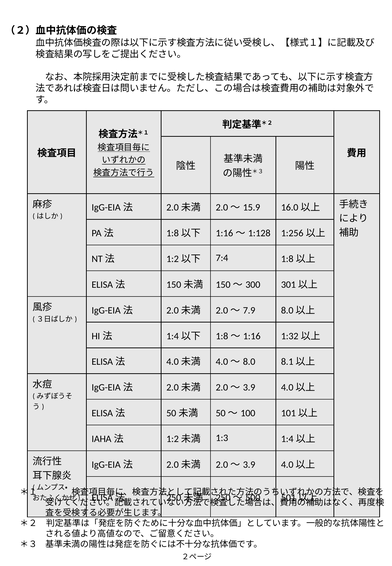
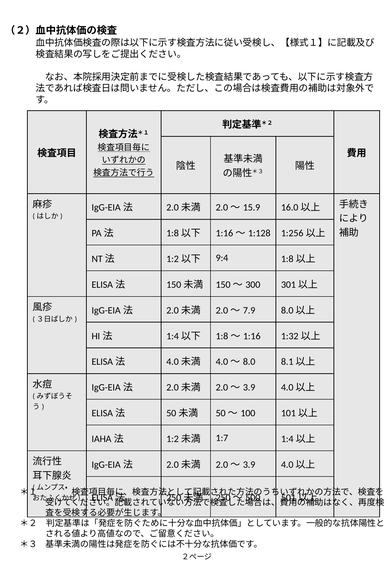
7:4: 7:4 -> 9:4 (222, 258)
1:3: 1:3 -> 1:7 (222, 438)
